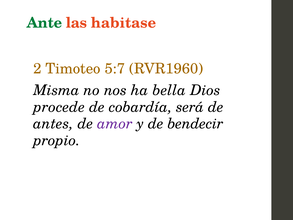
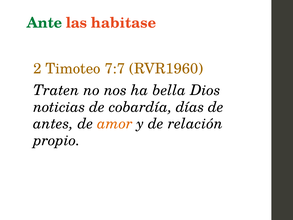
5:7: 5:7 -> 7:7 (115, 69)
Misma: Misma -> Traten (56, 90)
procede: procede -> noticias (59, 107)
será: será -> días (190, 107)
amor colour: purple -> orange (115, 124)
bendecir: bendecir -> relación (195, 124)
